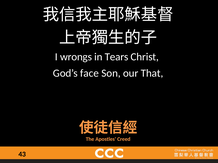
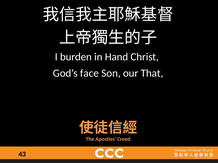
wrongs: wrongs -> burden (76, 57)
Tears: Tears -> Hand (117, 57)
